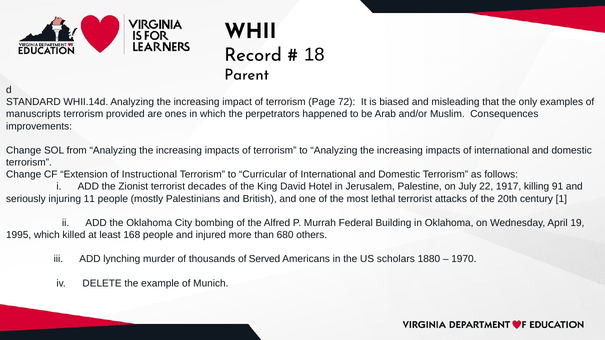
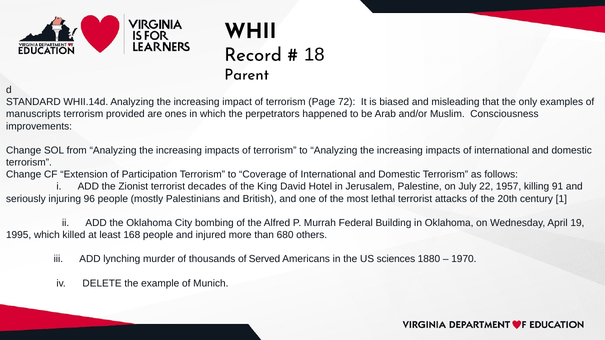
Consequences: Consequences -> Consciousness (504, 114)
Instructional: Instructional -> Participation (149, 175)
Curricular: Curricular -> Coverage (263, 175)
1917: 1917 -> 1957 (509, 187)
11: 11 -> 96 (89, 199)
scholars: scholars -> sciences (396, 259)
